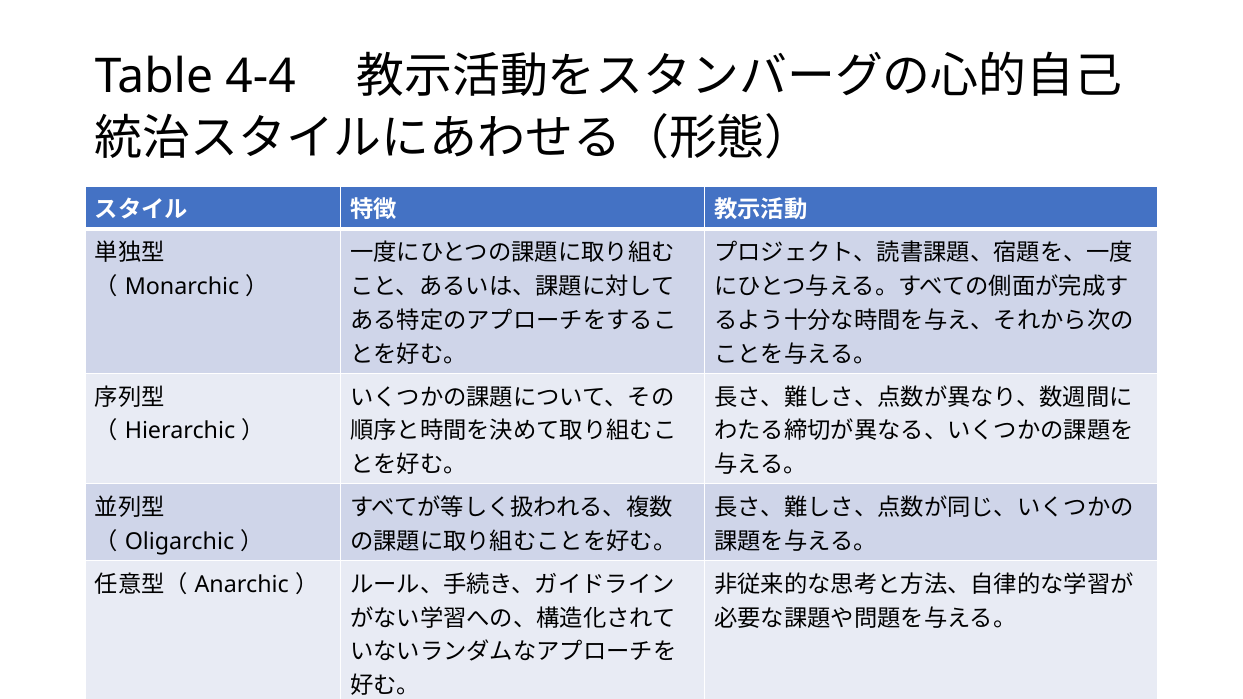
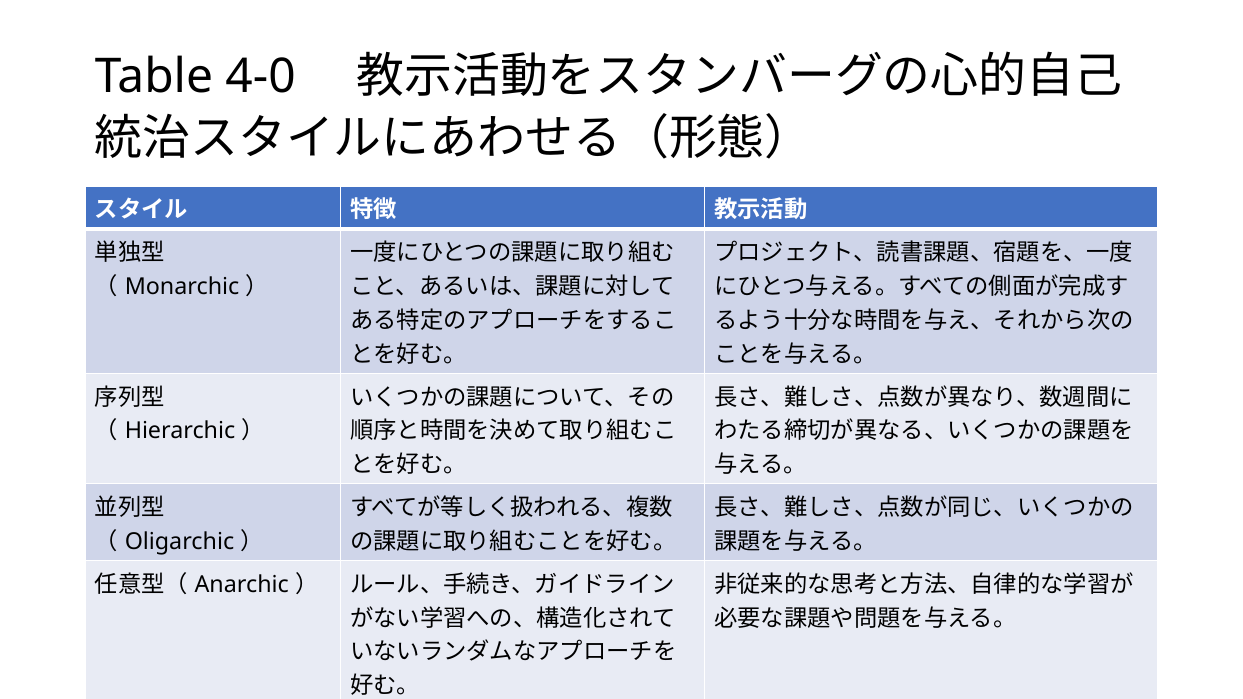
4-4: 4-4 -> 4-0 (261, 77)
